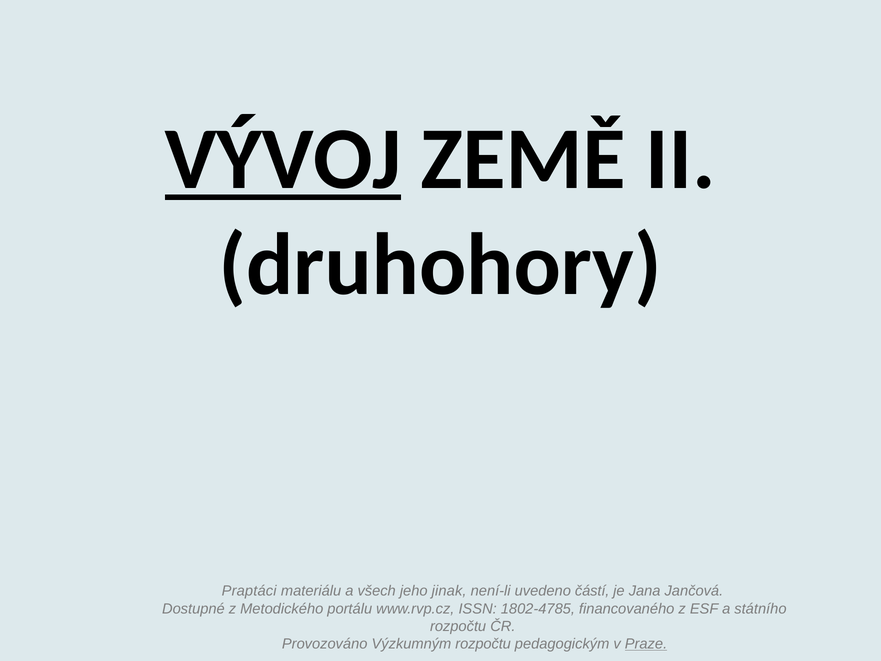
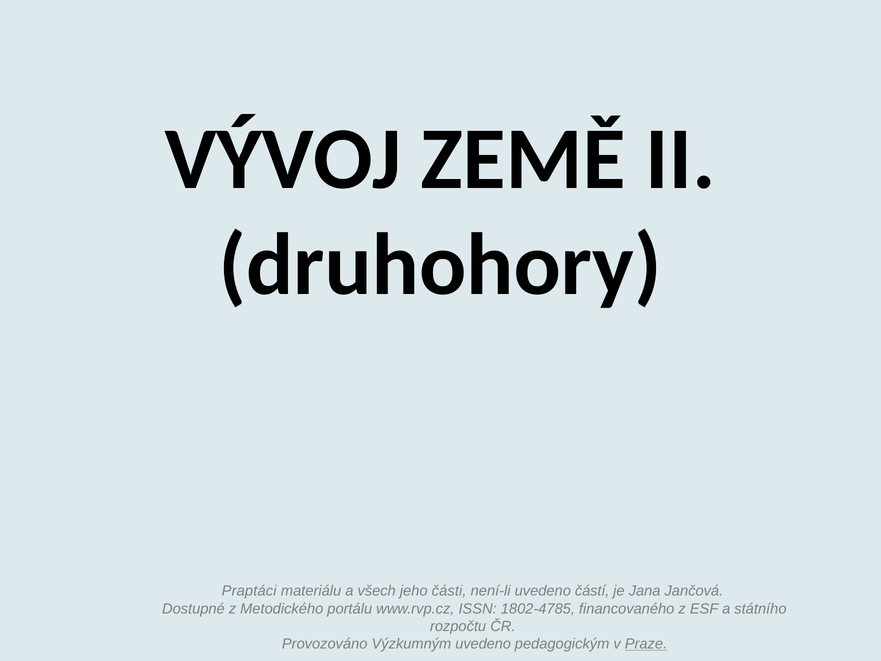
VÝVOJ underline: present -> none (283, 159)
jinak: jinak -> části (449, 591)
Výzkumným rozpočtu: rozpočtu -> uvedeno (483, 644)
